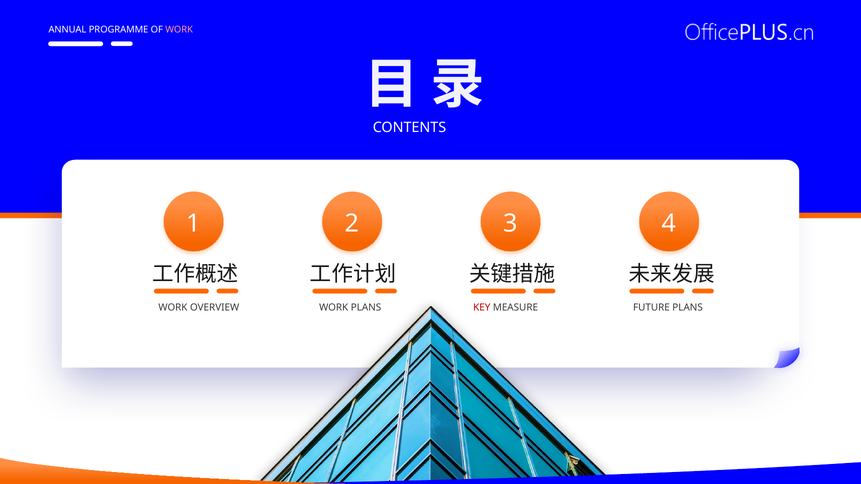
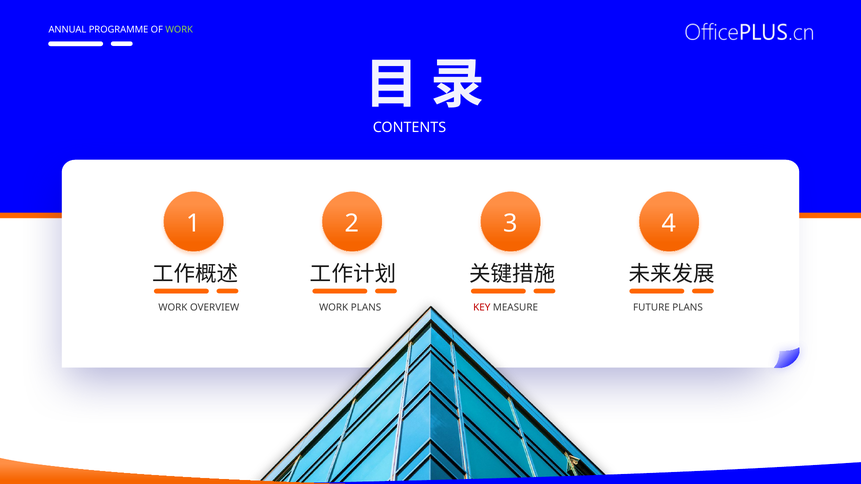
WORK colour: pink -> light green (179, 30)
